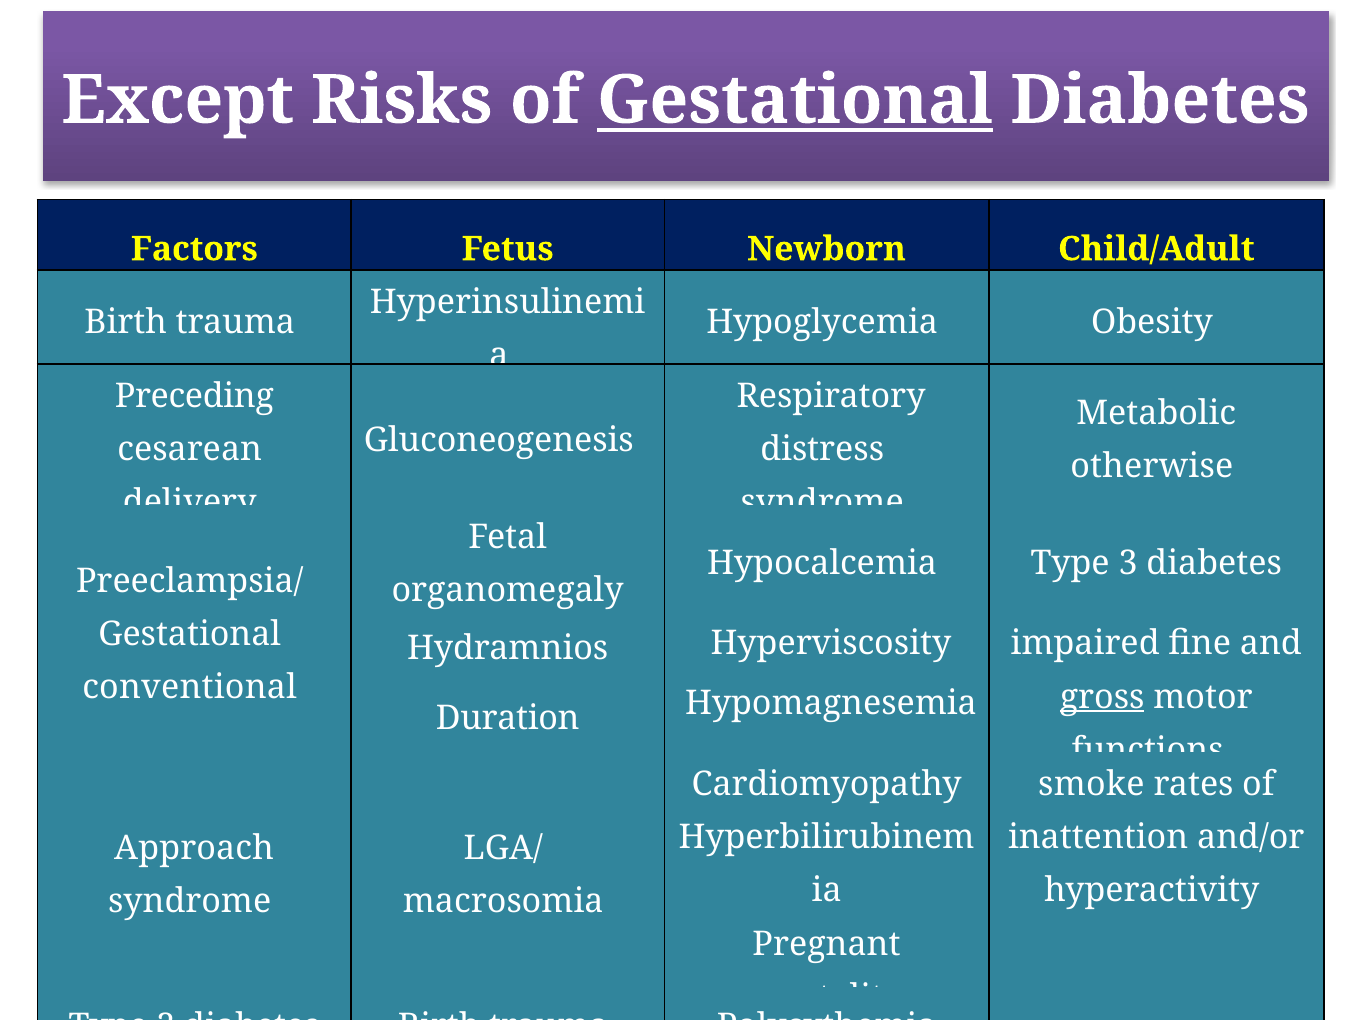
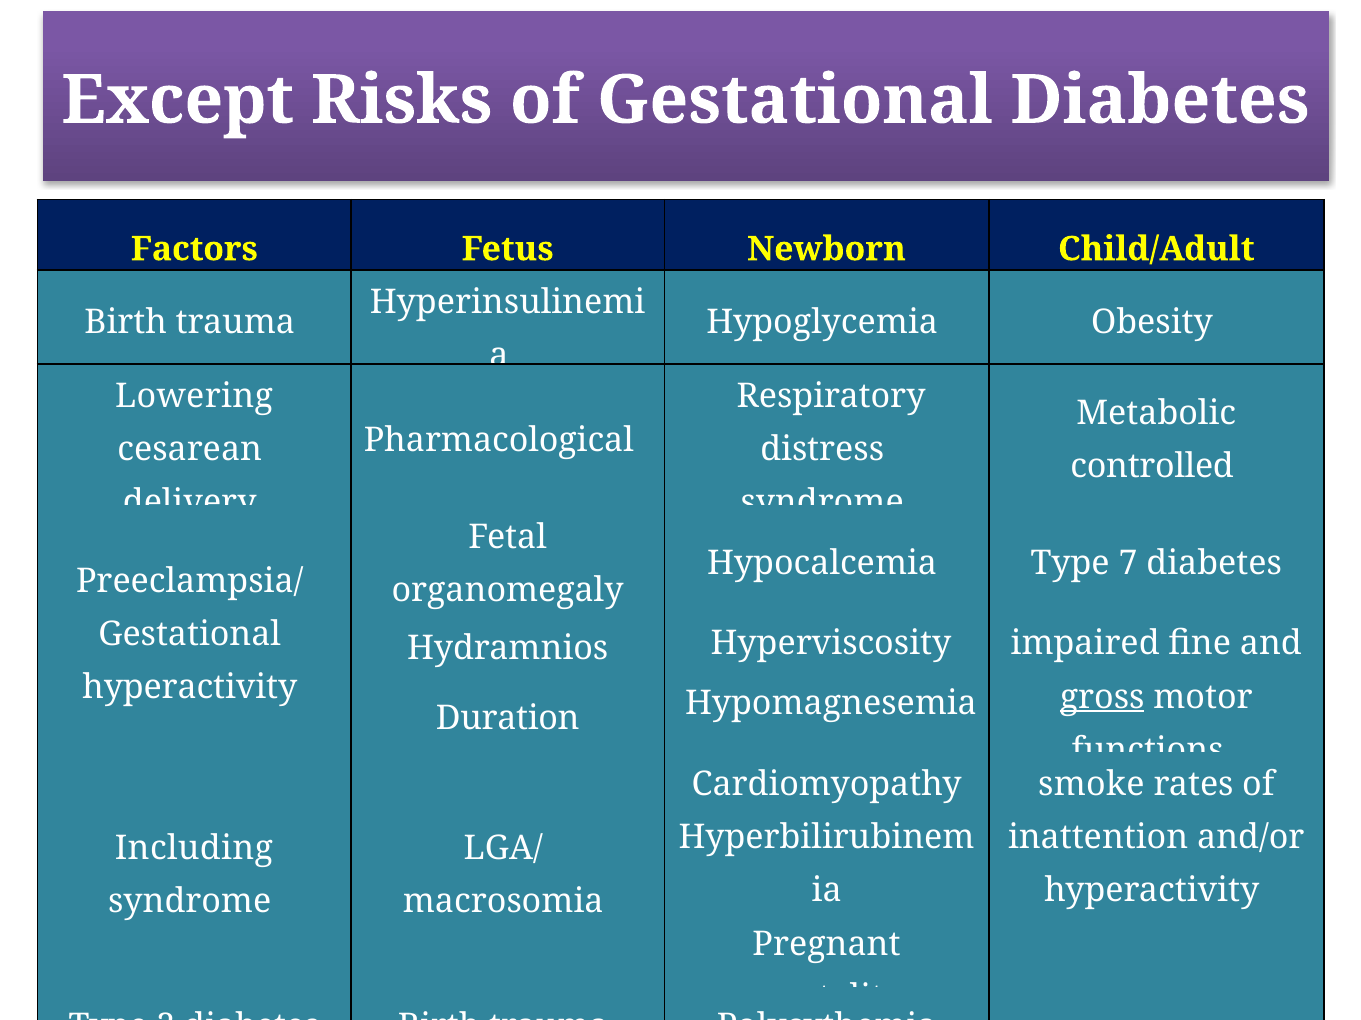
Gestational underline: present -> none (795, 100)
Preceding: Preceding -> Lowering (194, 396)
Gluconeogenesis: Gluconeogenesis -> Pharmacological (499, 440)
otherwise: otherwise -> controlled (1152, 467)
3: 3 -> 7 (1128, 564)
conventional: conventional -> hyperactivity (190, 688)
Approach: Approach -> Including (194, 849)
